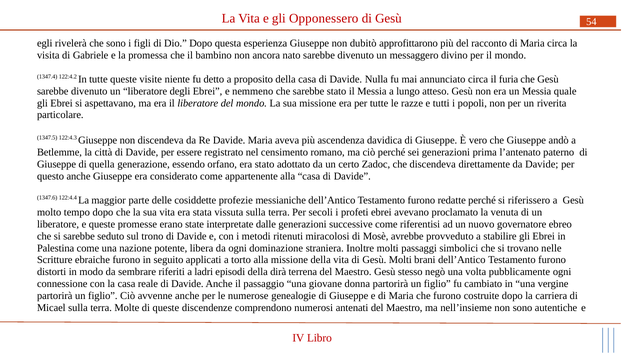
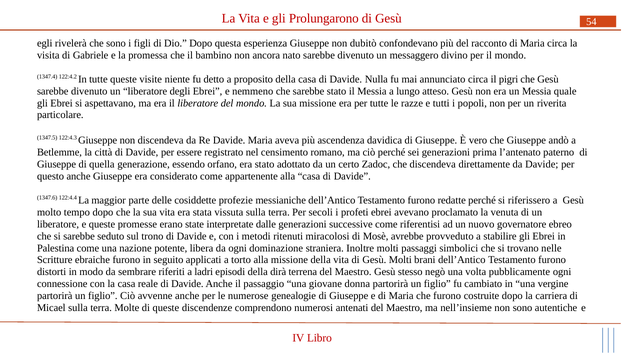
Opponessero: Opponessero -> Prolungarono (324, 18)
approfittarono: approfittarono -> confondevano (409, 43)
furia: furia -> pigri (509, 79)
